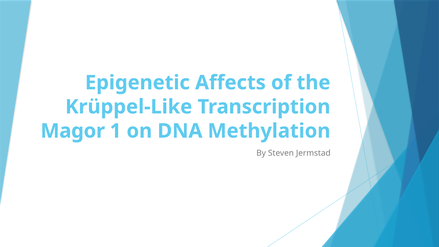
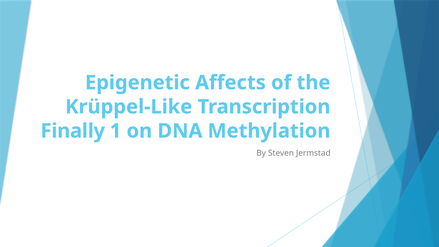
Magor: Magor -> Finally (73, 131)
